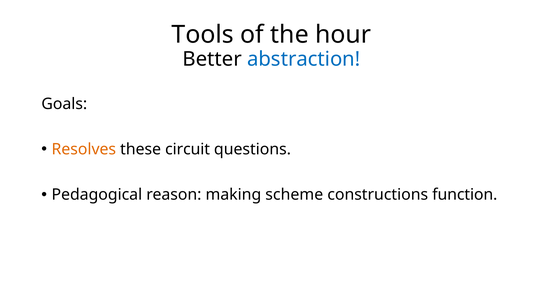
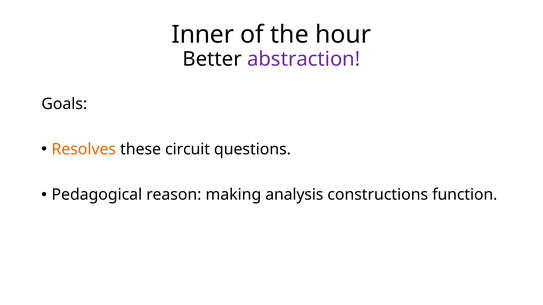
Tools: Tools -> Inner (203, 35)
abstraction colour: blue -> purple (304, 59)
scheme: scheme -> analysis (294, 195)
